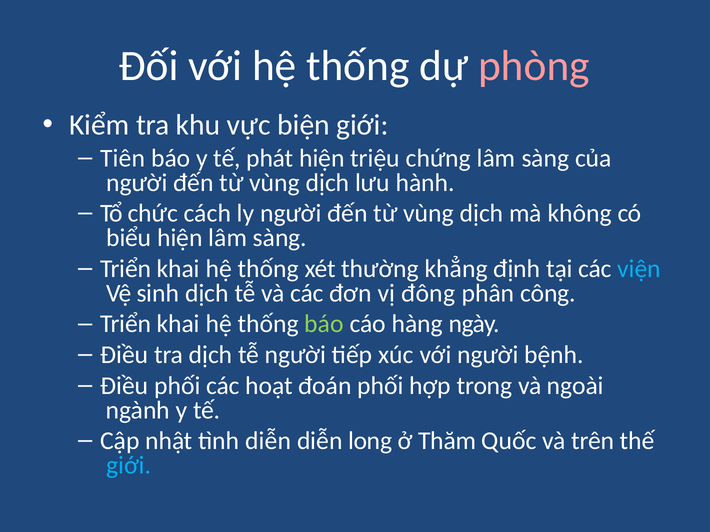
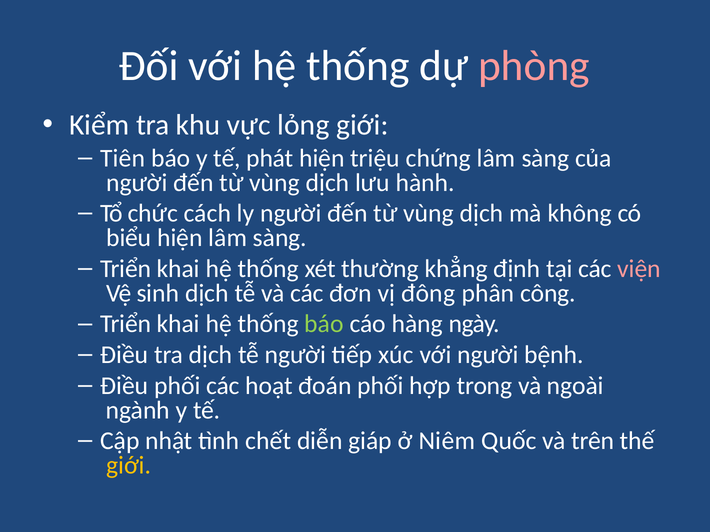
biện: biện -> lỏng (303, 125)
viện colour: light blue -> pink (639, 269)
tình diễn: diễn -> chết (268, 441)
long: long -> giáp (370, 441)
Thăm: Thăm -> Niêm (447, 441)
giới colour: light blue -> yellow (129, 466)
